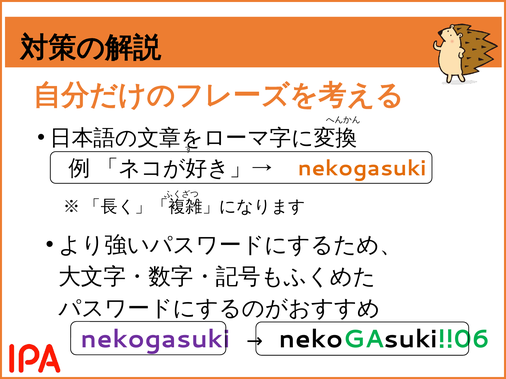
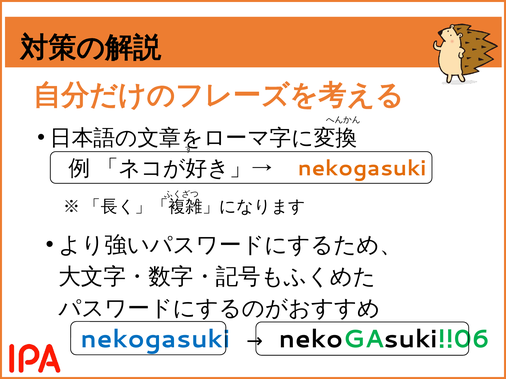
nekogasuki colour: purple -> blue (155, 340)
